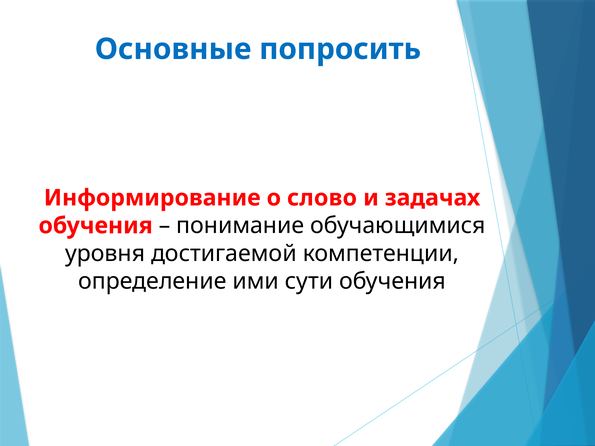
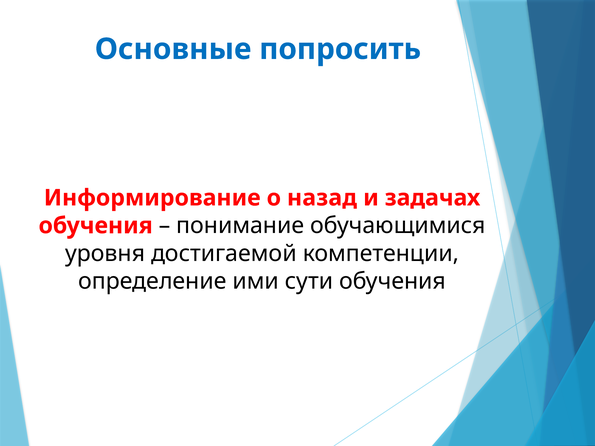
слово: слово -> назад (322, 198)
